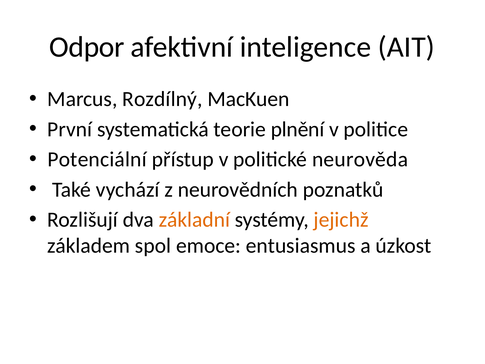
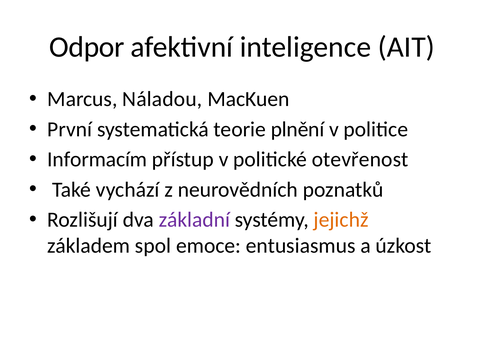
Rozdílný: Rozdílný -> Náladou (162, 99)
Potenciální: Potenciální -> Informacím (97, 159)
neurověda: neurověda -> otevřenost (360, 159)
základní colour: orange -> purple (194, 220)
